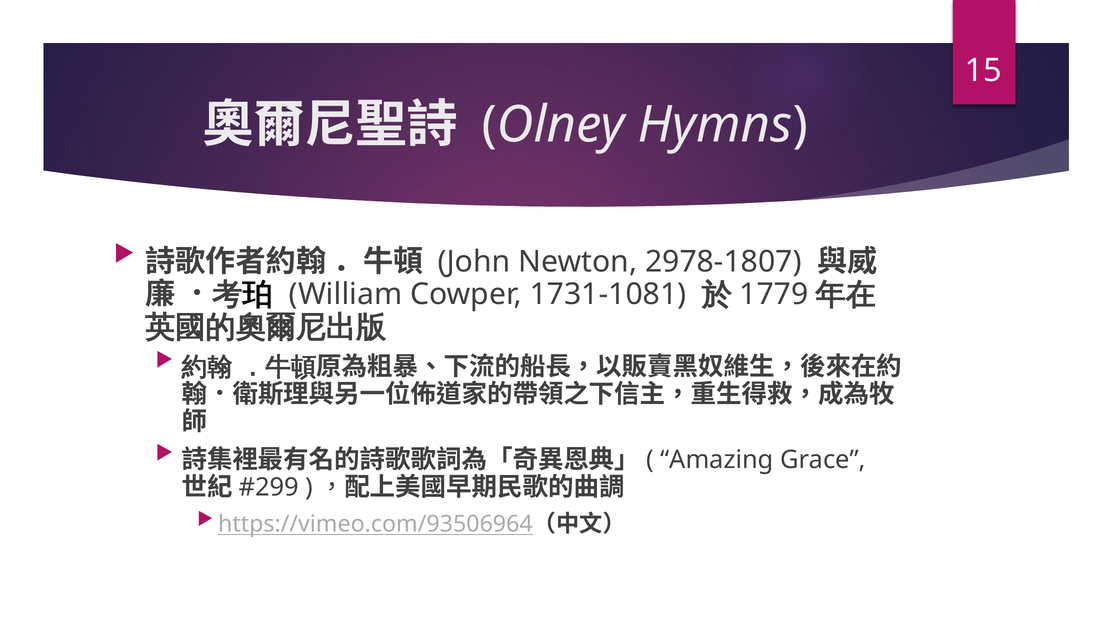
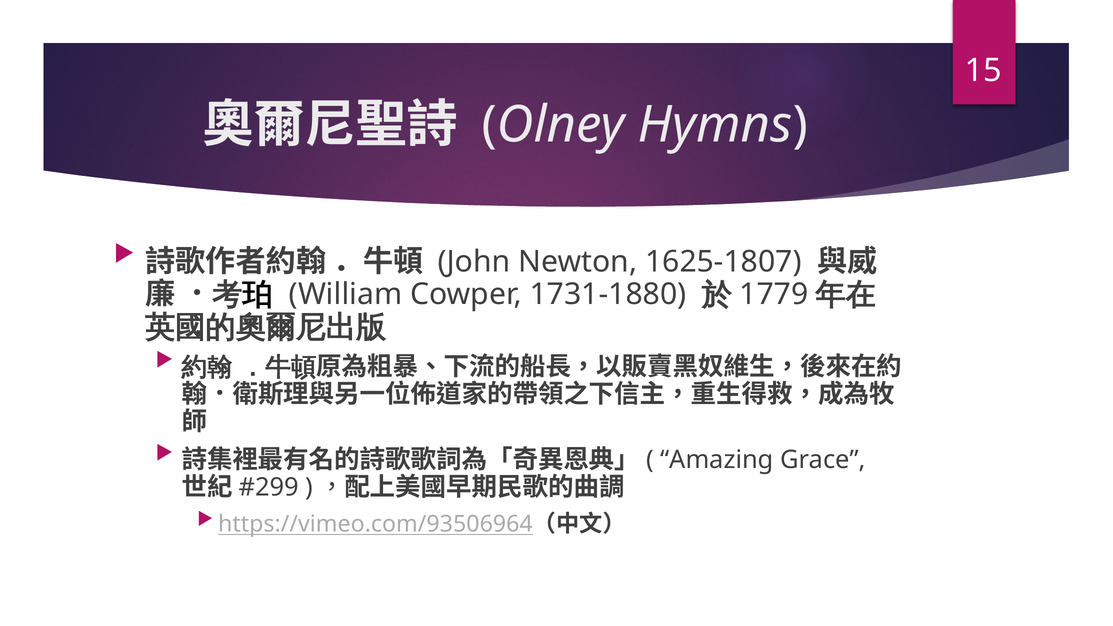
2978-1807: 2978-1807 -> 1625-1807 (723, 262)
1731-1081: 1731-1081 -> 1731-1880 (608, 295)
